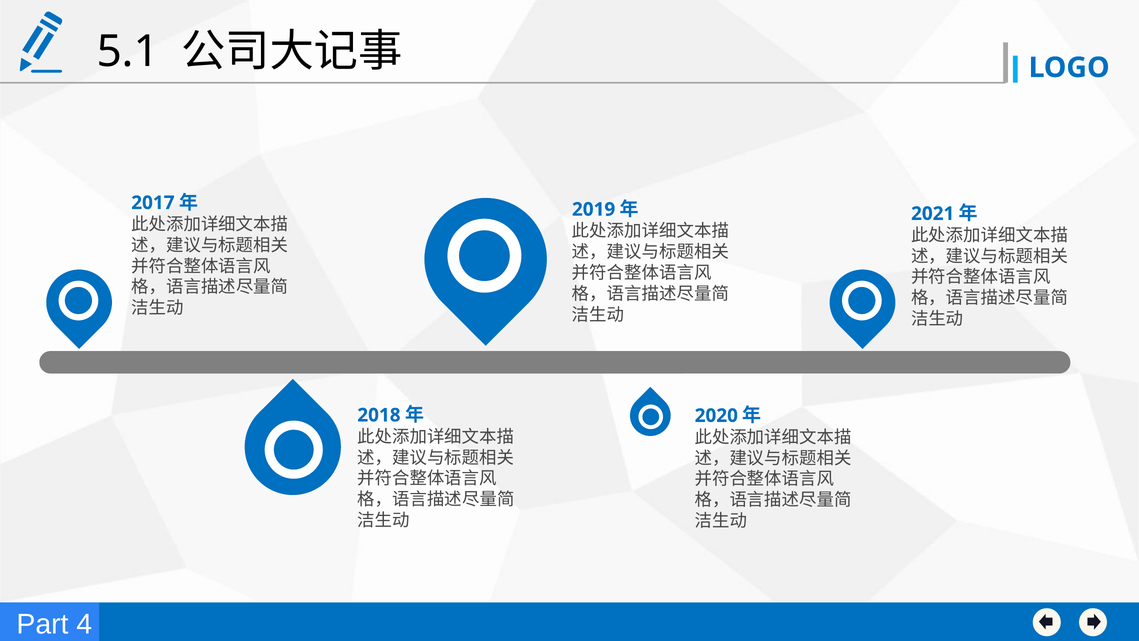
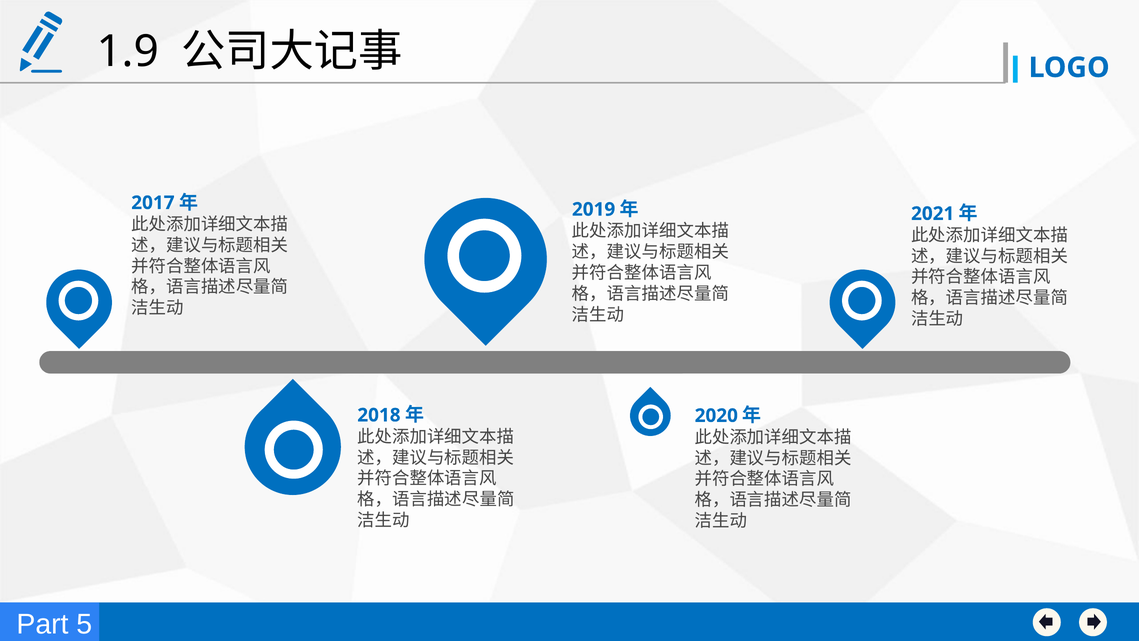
5.1: 5.1 -> 1.9 (128, 52)
4: 4 -> 5 (84, 624)
